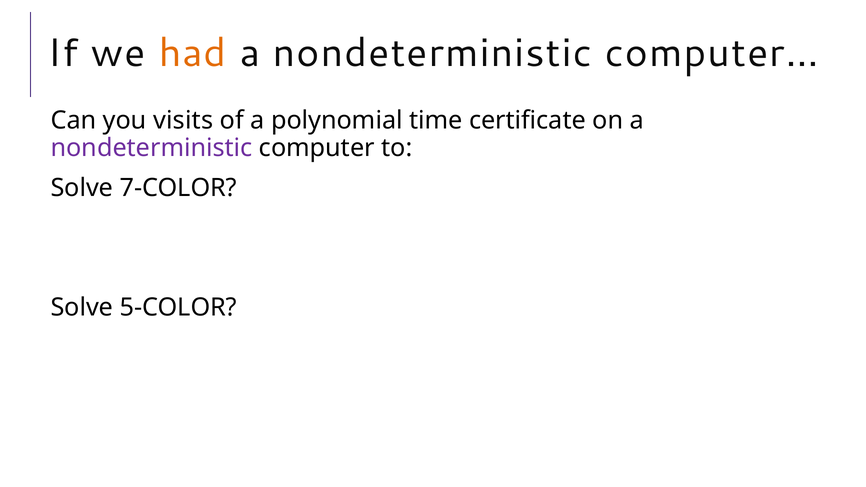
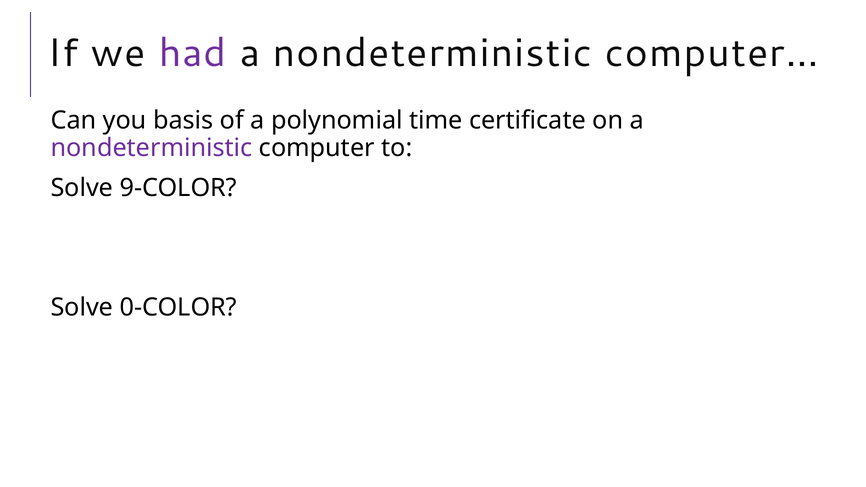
had colour: orange -> purple (192, 53)
visits: visits -> basis (183, 121)
7-COLOR: 7-COLOR -> 9-COLOR (178, 188)
5-COLOR: 5-COLOR -> 0-COLOR (178, 307)
